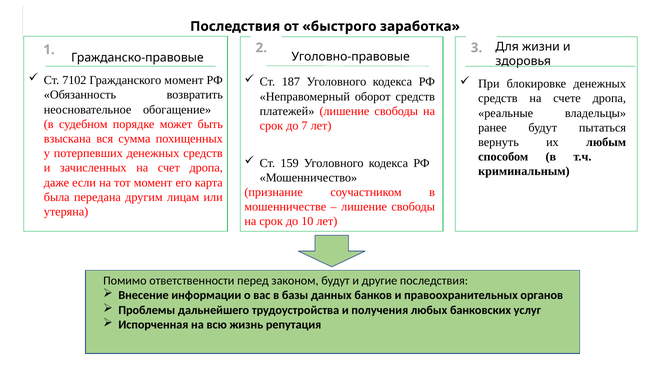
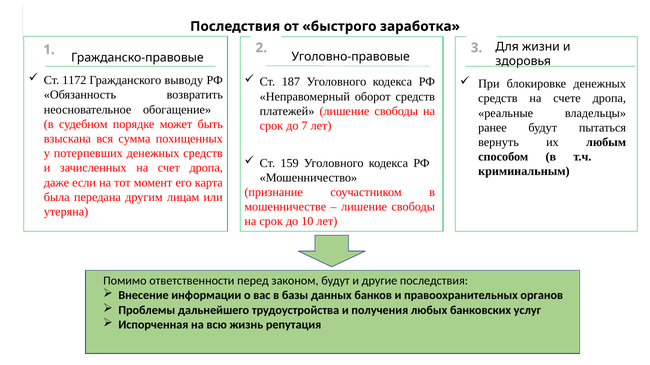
7102: 7102 -> 1172 (74, 80)
Гражданского момент: момент -> выводу (184, 80)
